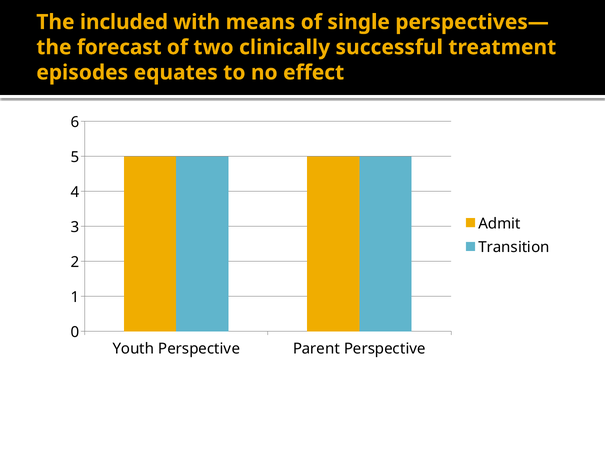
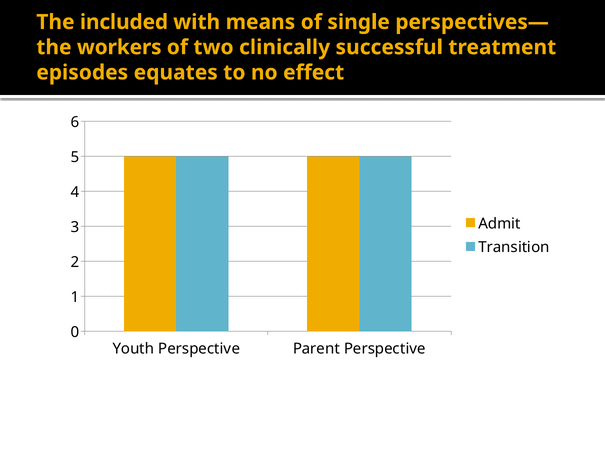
forecast: forecast -> workers (119, 47)
